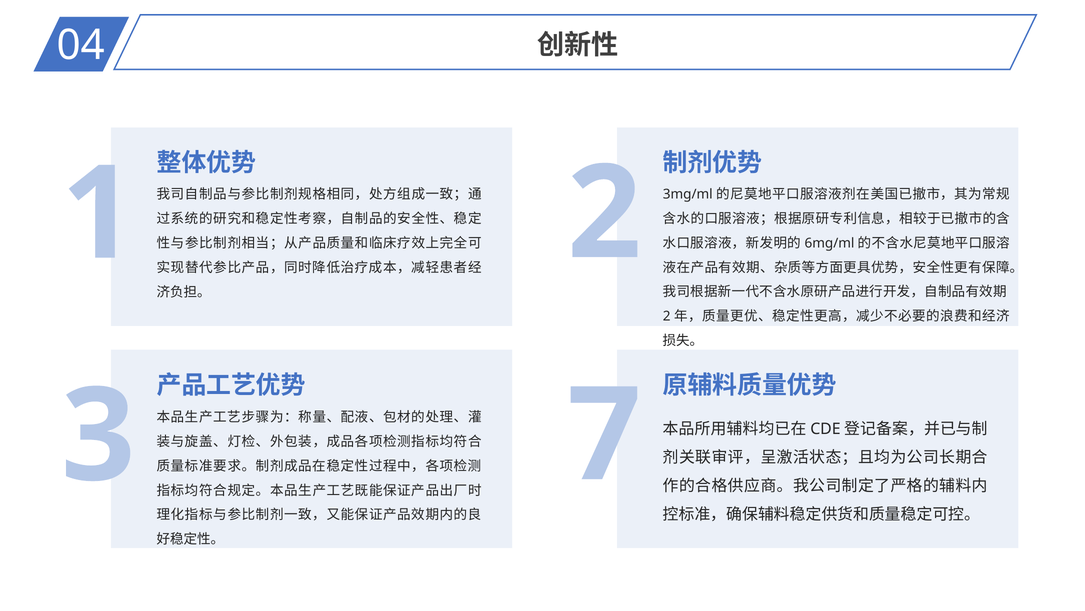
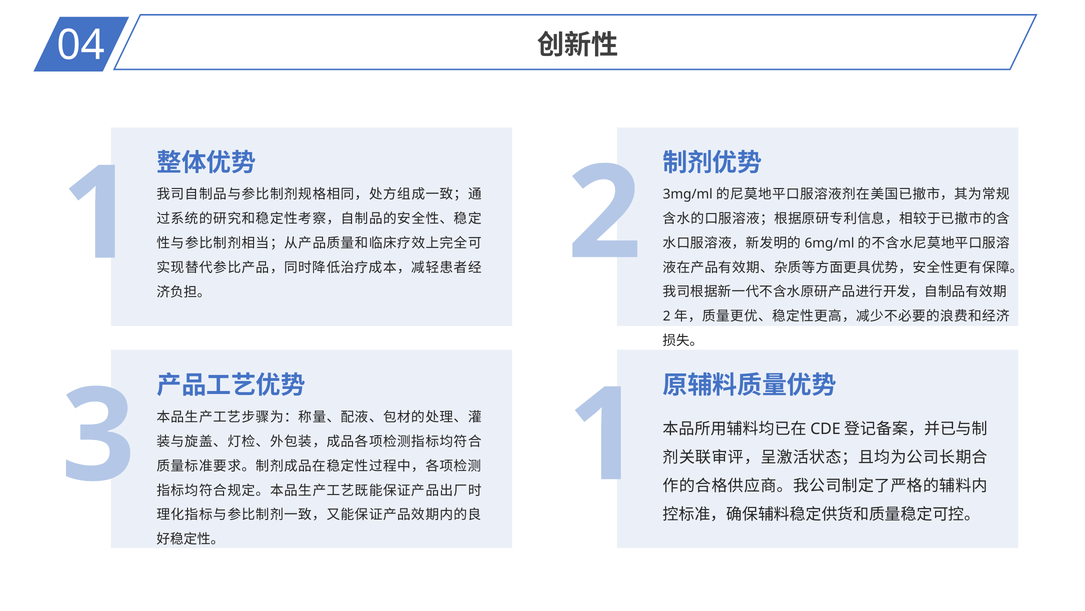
3 7: 7 -> 1 (604, 436)
